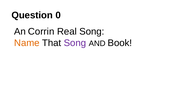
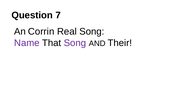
0: 0 -> 7 (58, 15)
Name colour: orange -> purple (27, 43)
Book: Book -> Their (120, 43)
